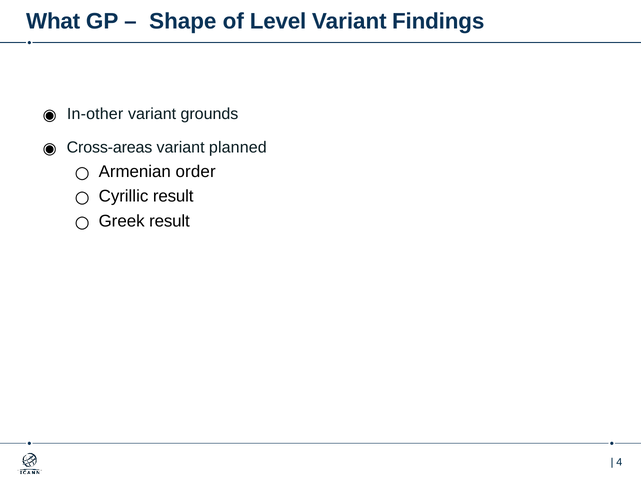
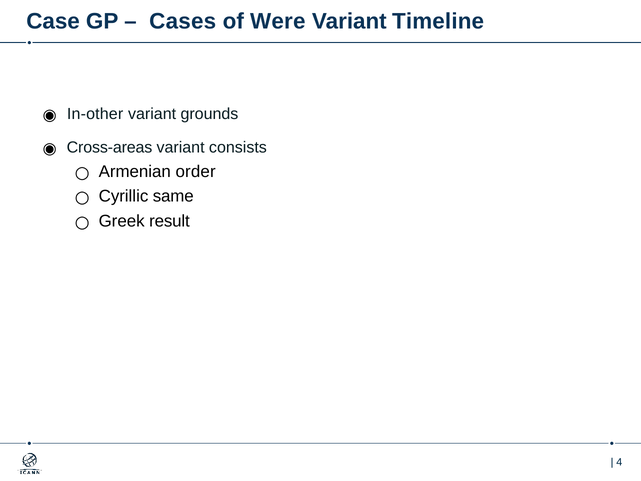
What: What -> Case (53, 21)
Shape: Shape -> Cases (183, 21)
Level: Level -> Were (278, 21)
Findings: Findings -> Timeline (438, 21)
planned: planned -> consists (238, 147)
Cyrillic result: result -> same (173, 196)
